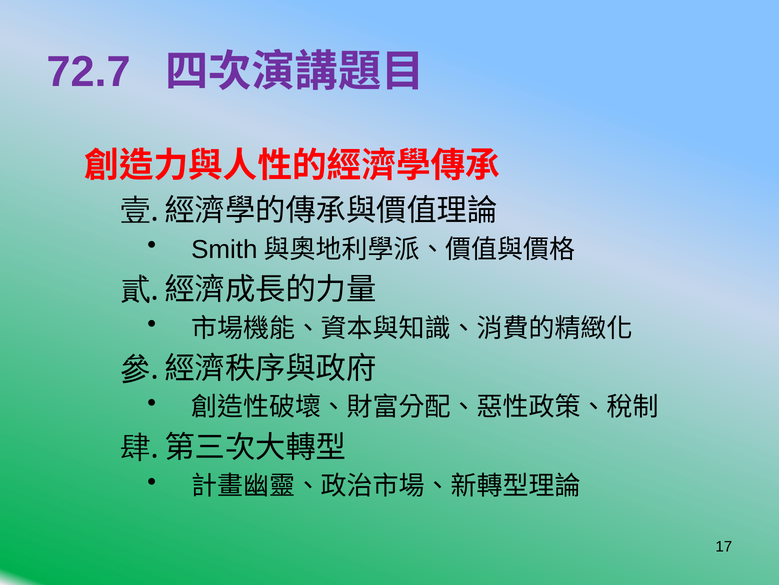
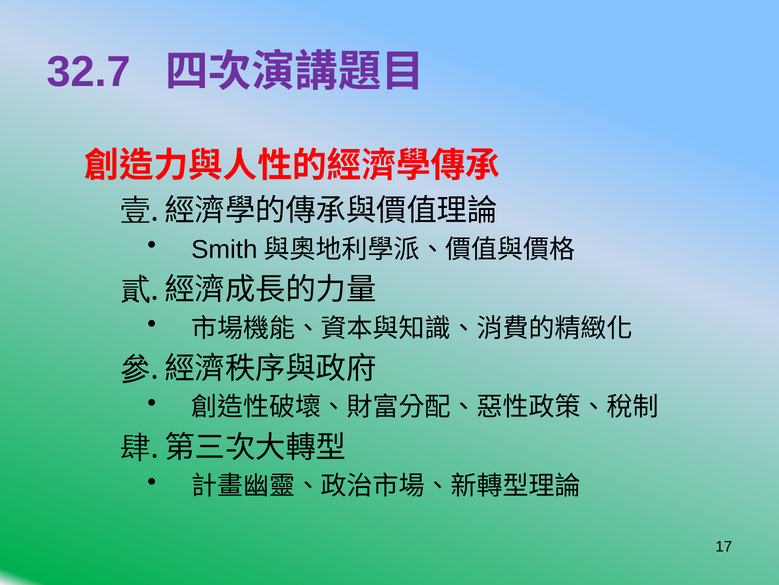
72.7: 72.7 -> 32.7 (89, 72)
